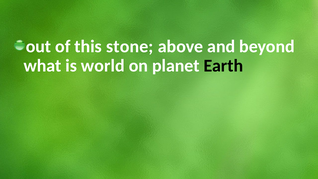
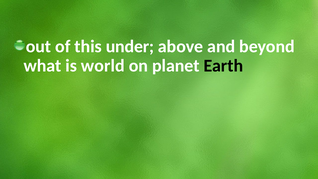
stone: stone -> under (130, 46)
